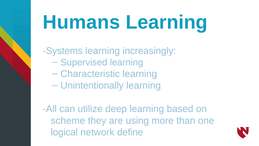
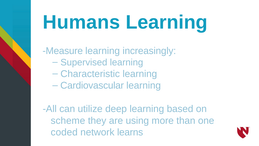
Systems: Systems -> Measure (63, 51)
Unintentionally: Unintentionally -> Cardiovascular (92, 85)
logical: logical -> coded (64, 132)
define: define -> learns (130, 132)
